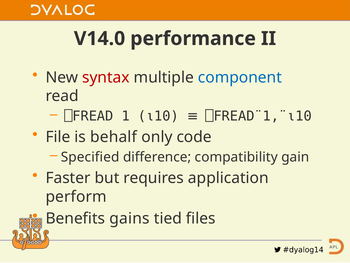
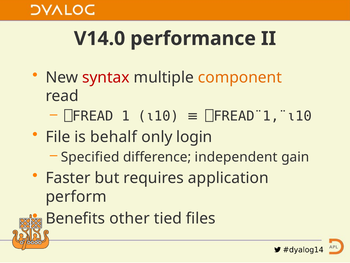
component colour: blue -> orange (240, 77)
code: code -> login (194, 137)
compatibility: compatibility -> independent (236, 157)
gains: gains -> other (129, 218)
